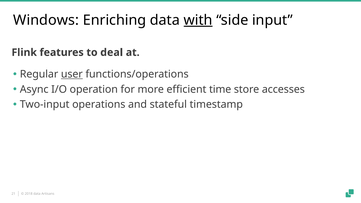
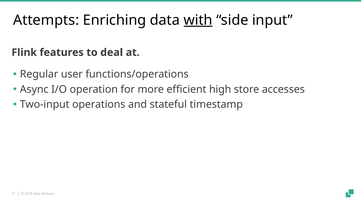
Windows: Windows -> Attempts (46, 20)
user underline: present -> none (72, 74)
time: time -> high (220, 89)
